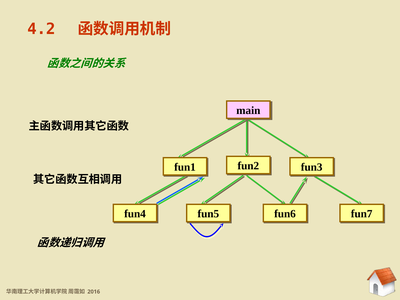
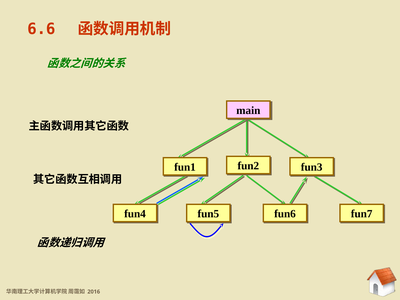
4.2: 4.2 -> 6.6 (41, 29)
